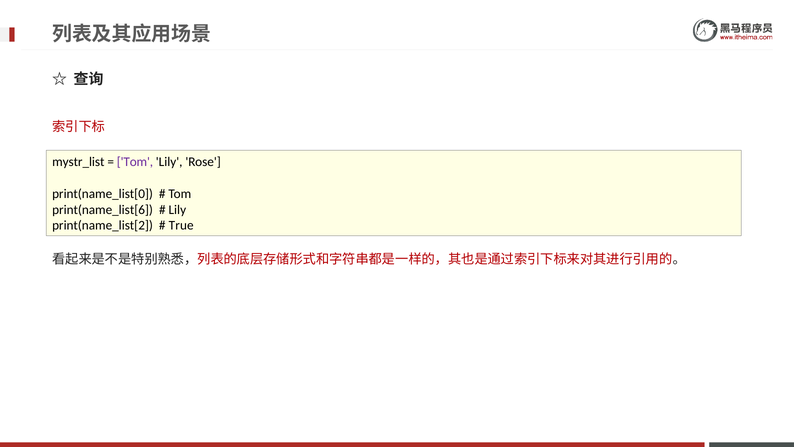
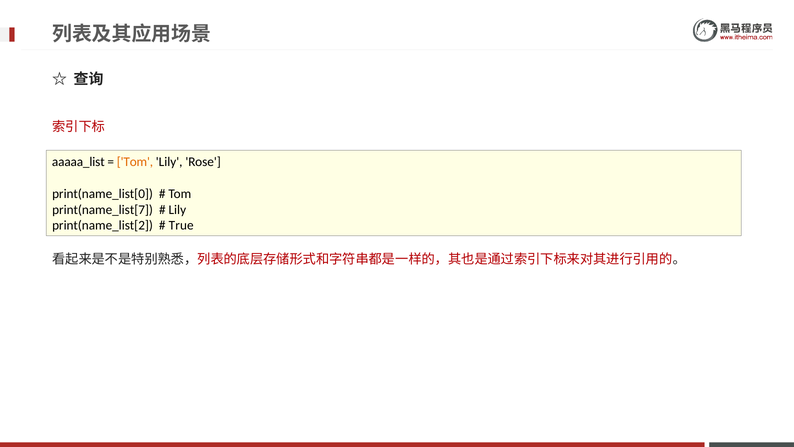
mystr_list: mystr_list -> aaaaa_list (78, 162)
Tom colour: purple -> orange (135, 162)
print(name_list[6: print(name_list[6 -> print(name_list[7 (103, 210)
